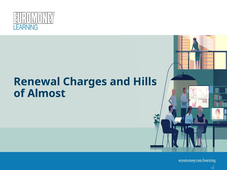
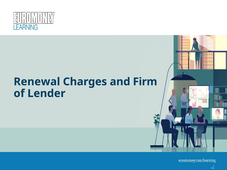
Hills: Hills -> Firm (145, 82)
Almost: Almost -> Lender (46, 94)
